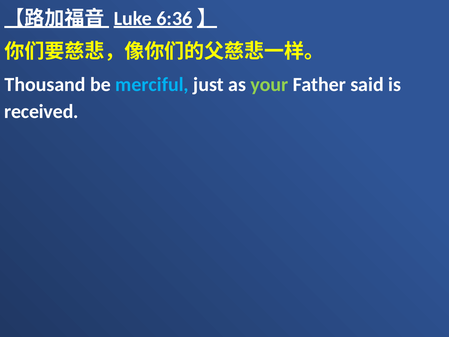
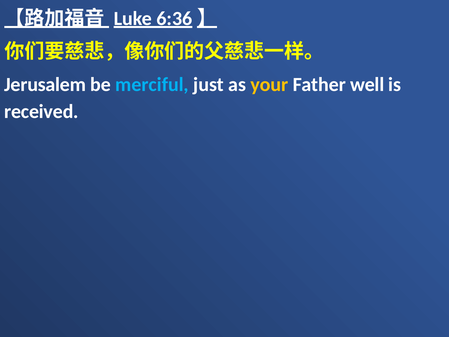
Thousand: Thousand -> Jerusalem (45, 85)
your colour: light green -> yellow (269, 85)
said: said -> well (367, 85)
